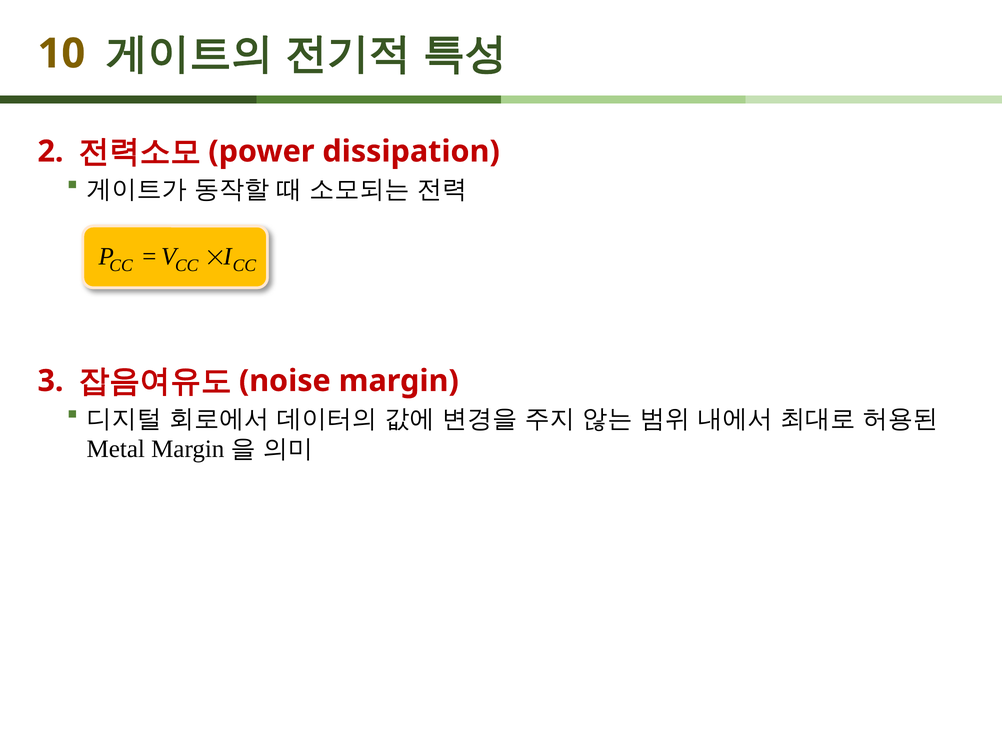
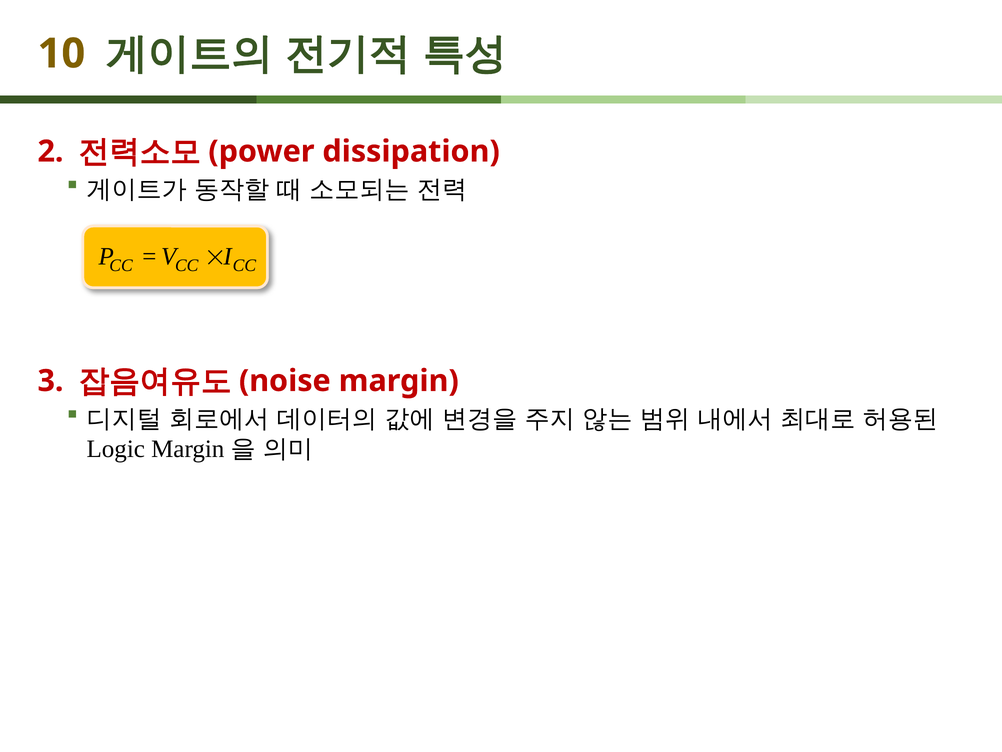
Metal: Metal -> Logic (116, 449)
